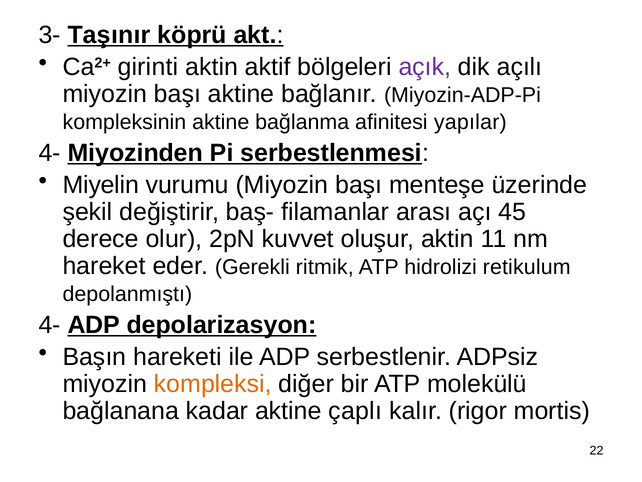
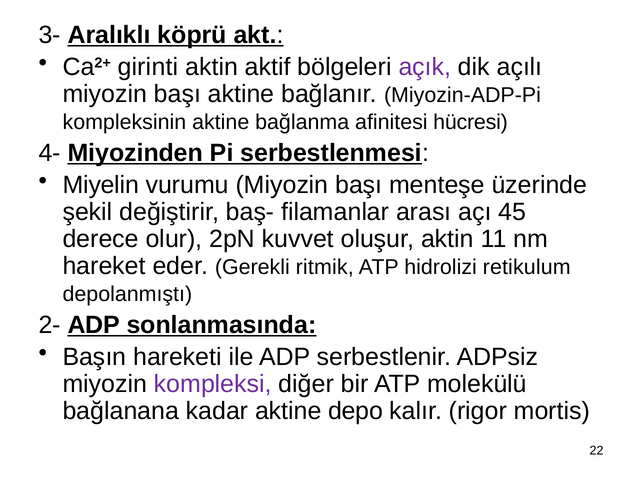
Taşınır: Taşınır -> Aralıklı (109, 35)
yapılar: yapılar -> hücresi (471, 122)
4-: 4- -> 2- (50, 325)
depolarizasyon: depolarizasyon -> sonlanmasında (221, 325)
kompleksi colour: orange -> purple (213, 383)
çaplı: çaplı -> depo (356, 410)
